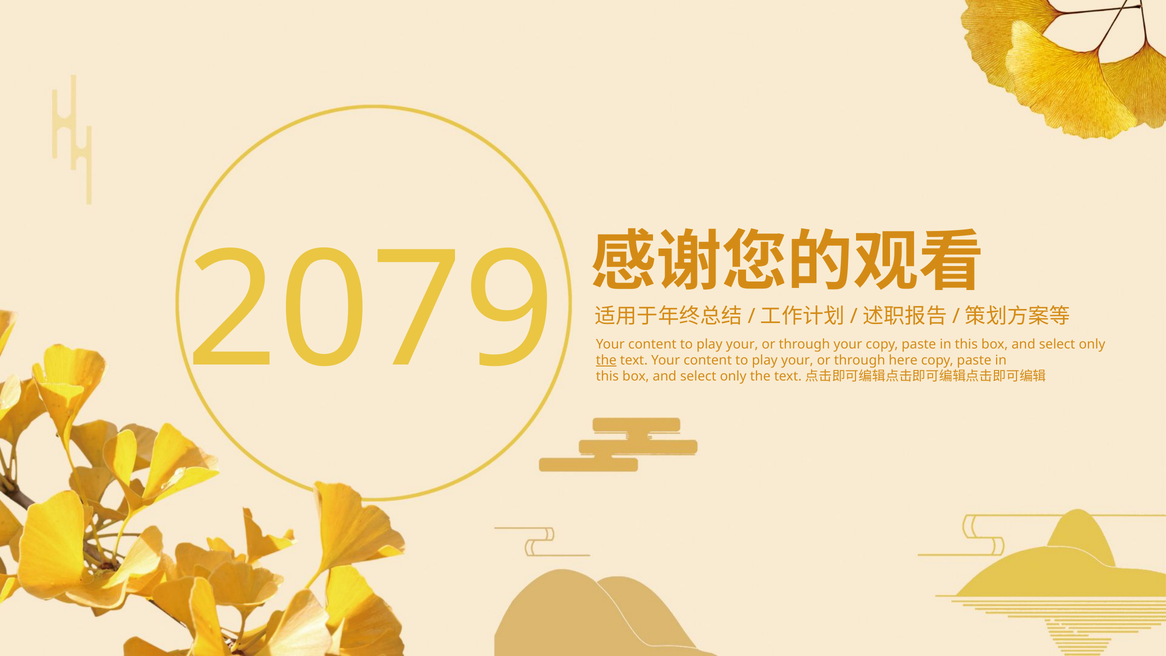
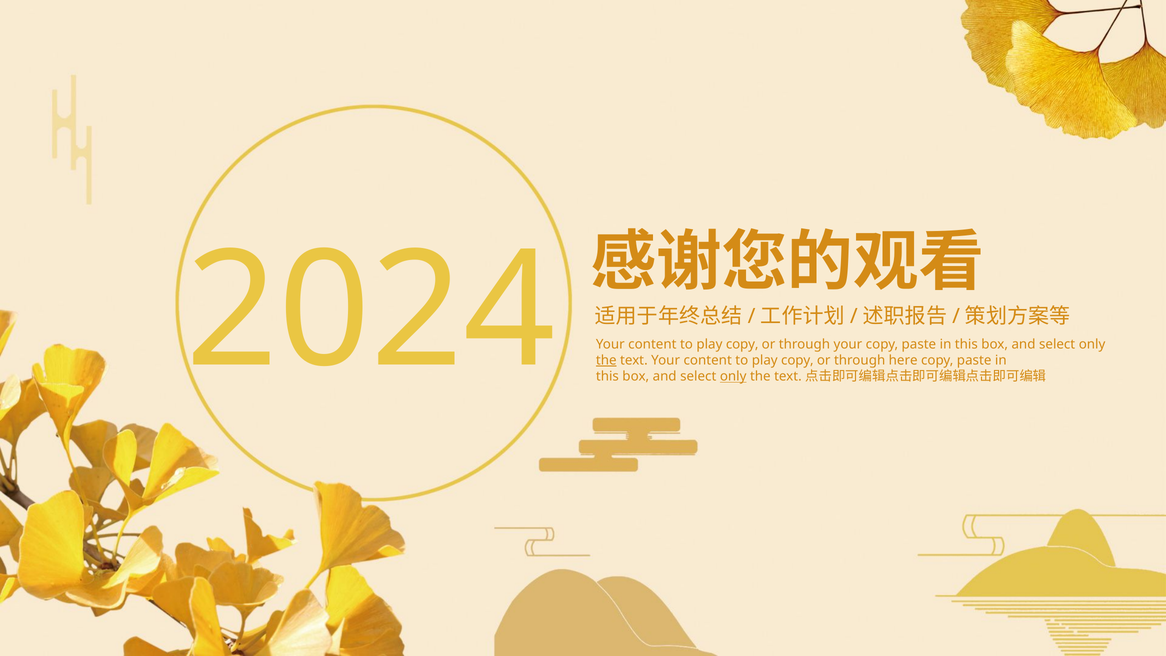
2079: 2079 -> 2024 (371, 311)
your: your -> copy (742, 344)
your: your -> copy (797, 360)
only underline: none -> present (733, 376)
